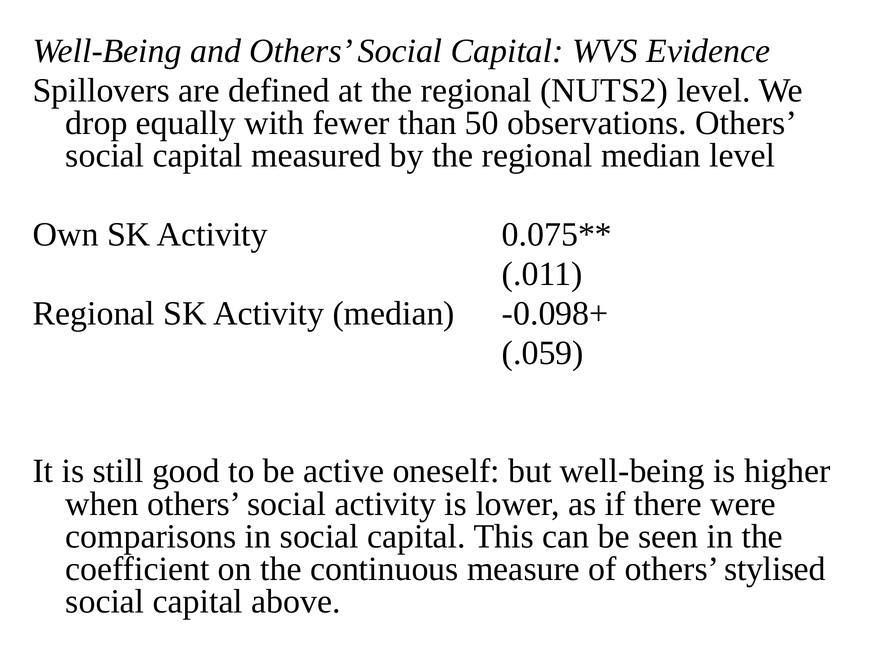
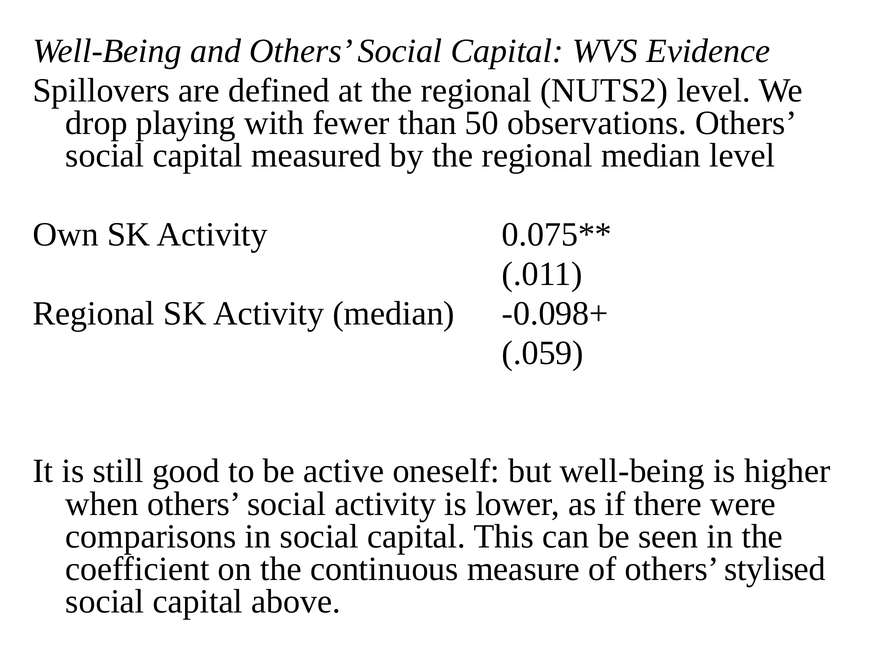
equally: equally -> playing (186, 123)
